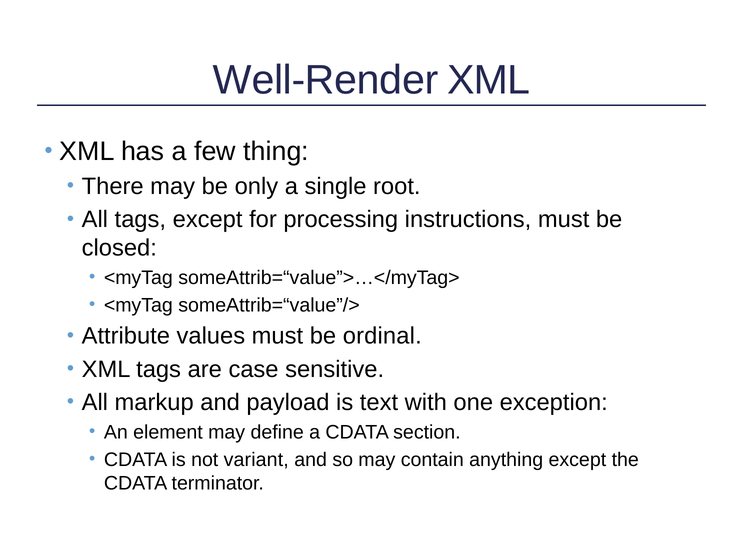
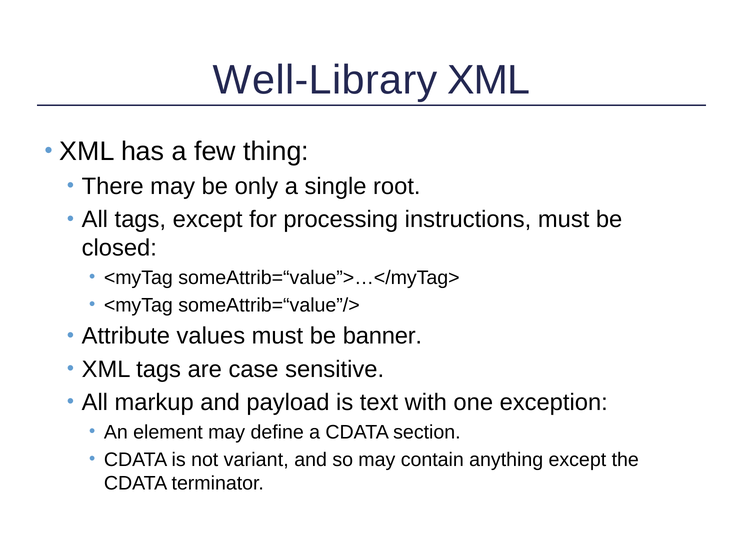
Well-Render: Well-Render -> Well-Library (325, 80)
ordinal: ordinal -> banner (382, 336)
